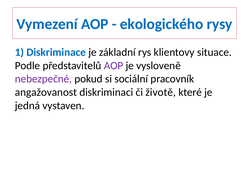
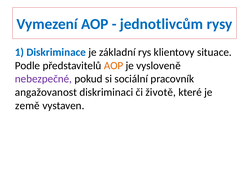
ekologického: ekologického -> jednotlivcům (162, 24)
AOP colour: purple -> orange (114, 66)
jedná: jedná -> země (27, 105)
